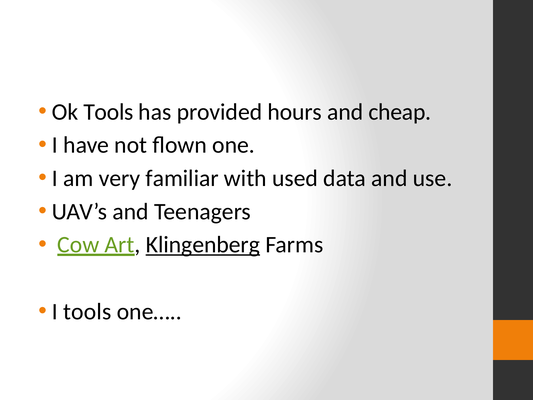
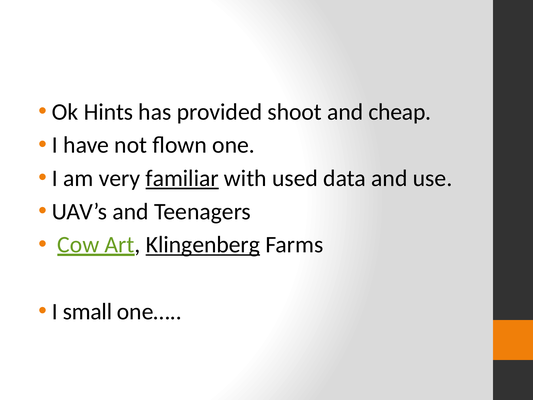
Ok Tools: Tools -> Hints (108, 112)
hours: hours -> shoot (295, 112)
familiar underline: none -> present (182, 178)
I tools: tools -> small (87, 312)
